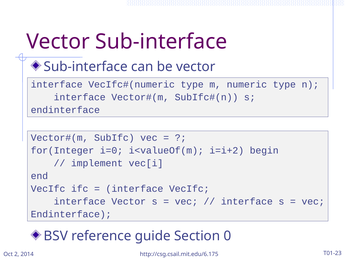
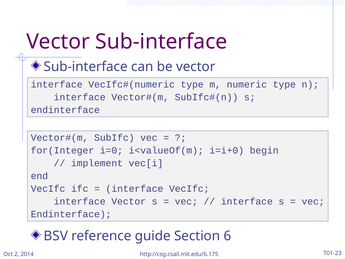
i=i+2: i=i+2 -> i=i+0 (227, 150)
0: 0 -> 6 (227, 236)
